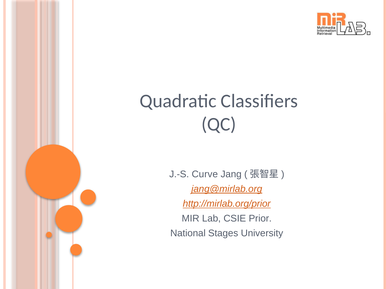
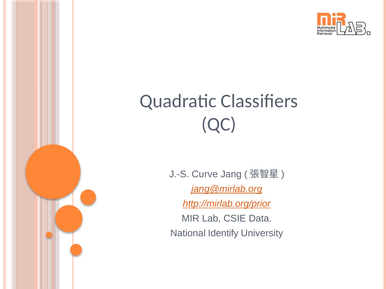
Prior: Prior -> Data (260, 219)
Stages: Stages -> Identify (223, 234)
